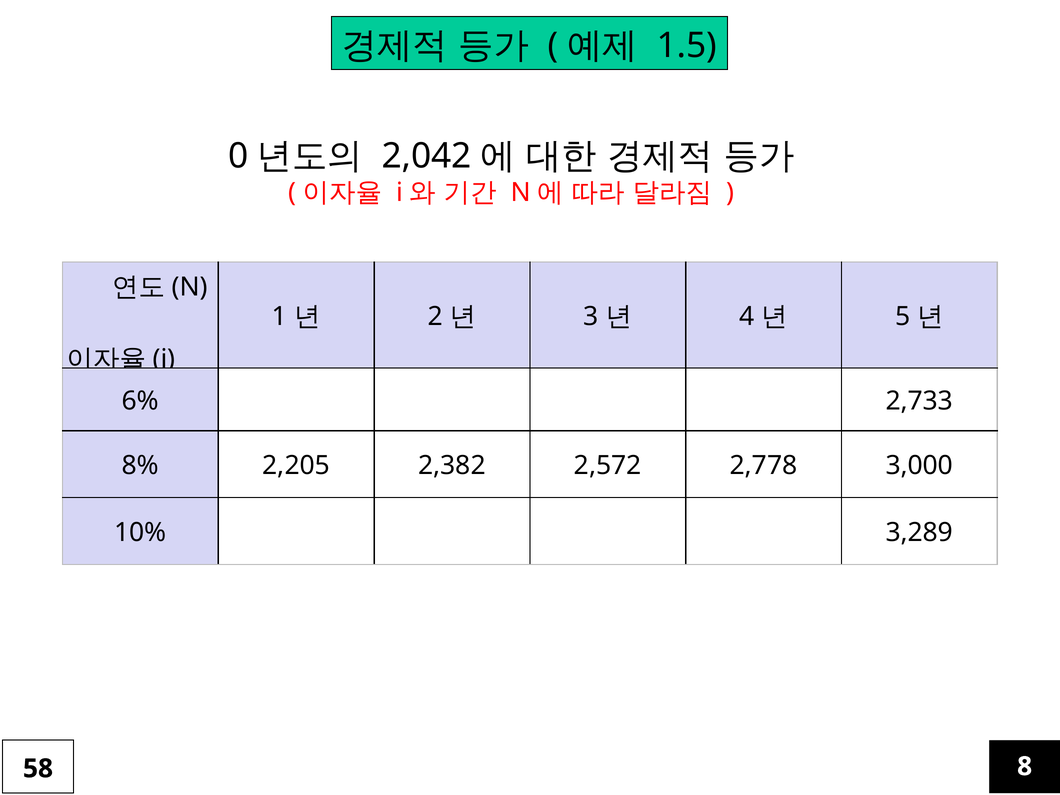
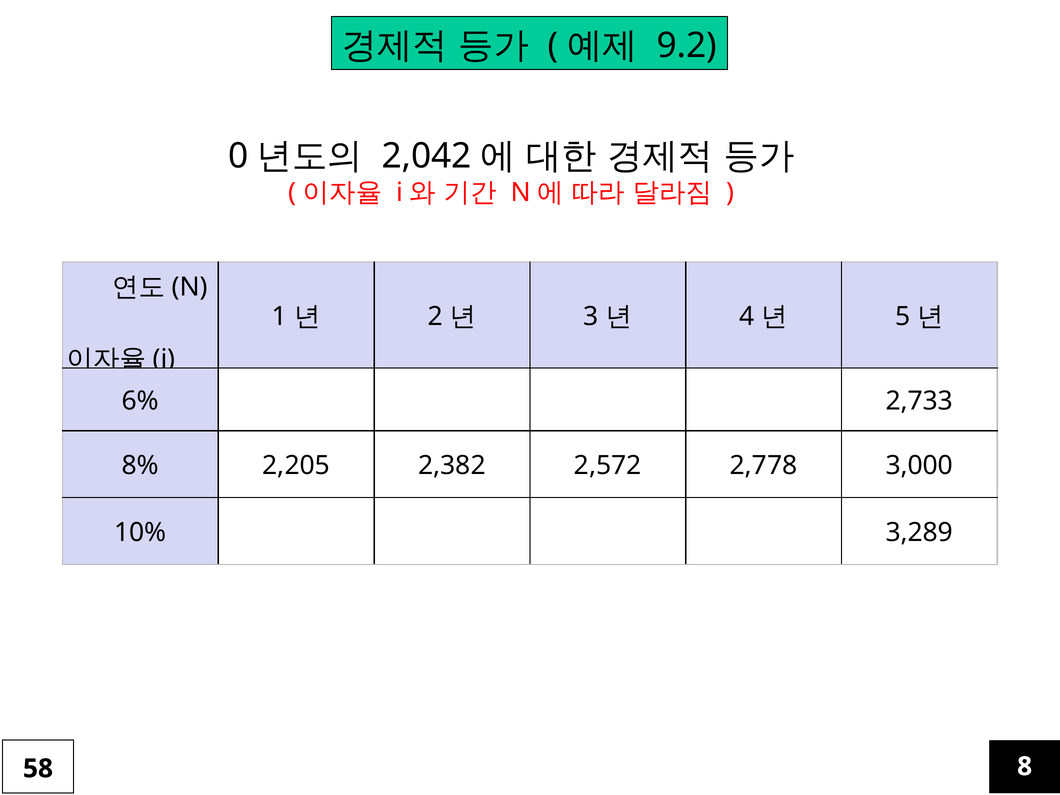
1.5: 1.5 -> 9.2 (687, 45)
